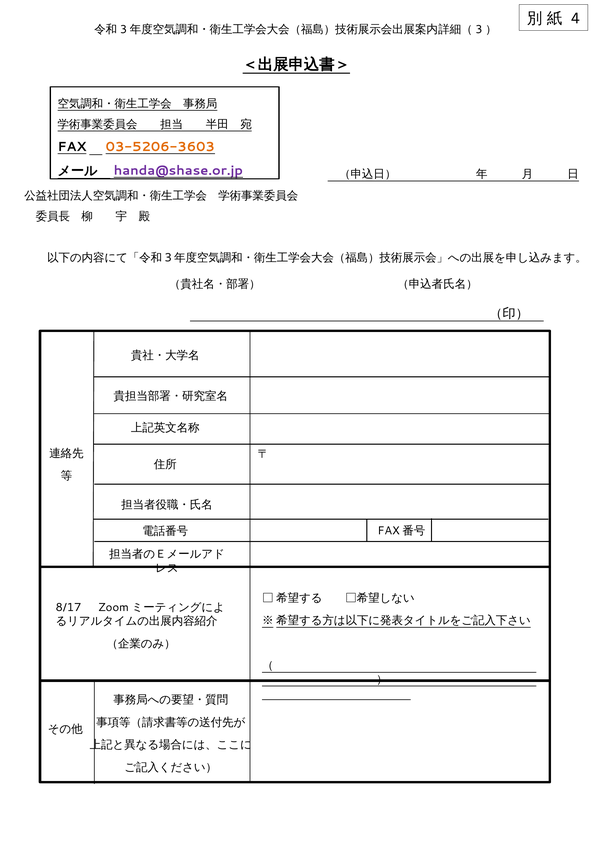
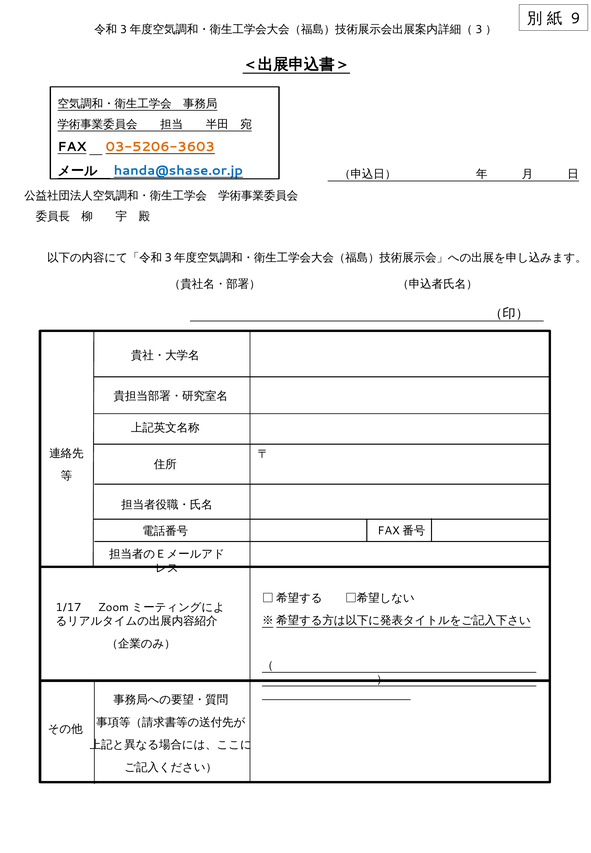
4: 4 -> 9 (575, 19)
handa@shase.or.jp colour: purple -> blue (178, 171)
8/17: 8/17 -> 1/17 (68, 608)
